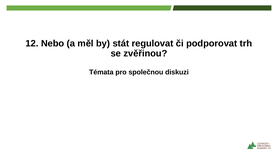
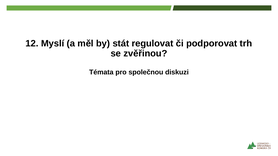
Nebo: Nebo -> Myslí (53, 44)
